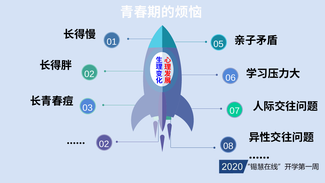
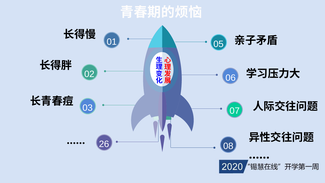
02: 02 -> 26 (104, 144)
